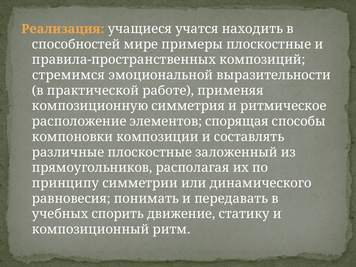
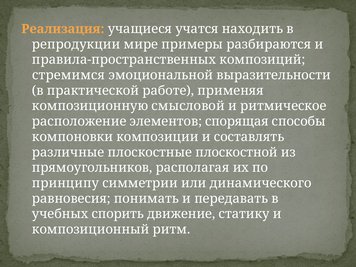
способностей: способностей -> репродукции (76, 44)
примеры плоскостные: плоскостные -> разбираются (269, 44)
симметрия: симметрия -> смысловой (188, 106)
заложенный: заложенный -> плоскостной (237, 152)
